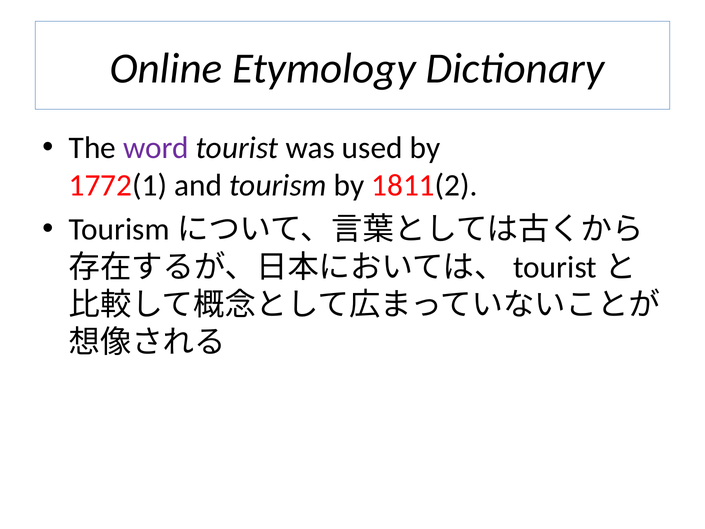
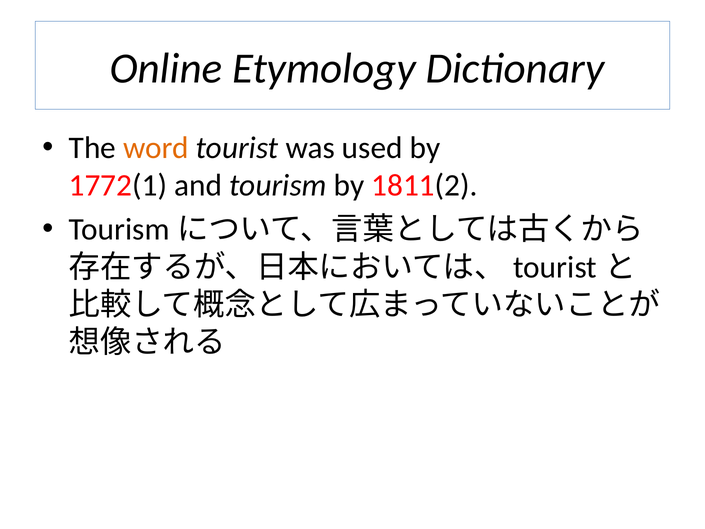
word colour: purple -> orange (156, 148)
